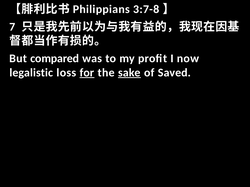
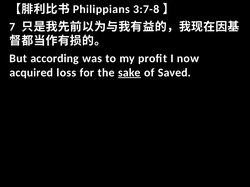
compared: compared -> according (55, 59)
legalistic: legalistic -> acquired (31, 73)
for underline: present -> none (87, 73)
